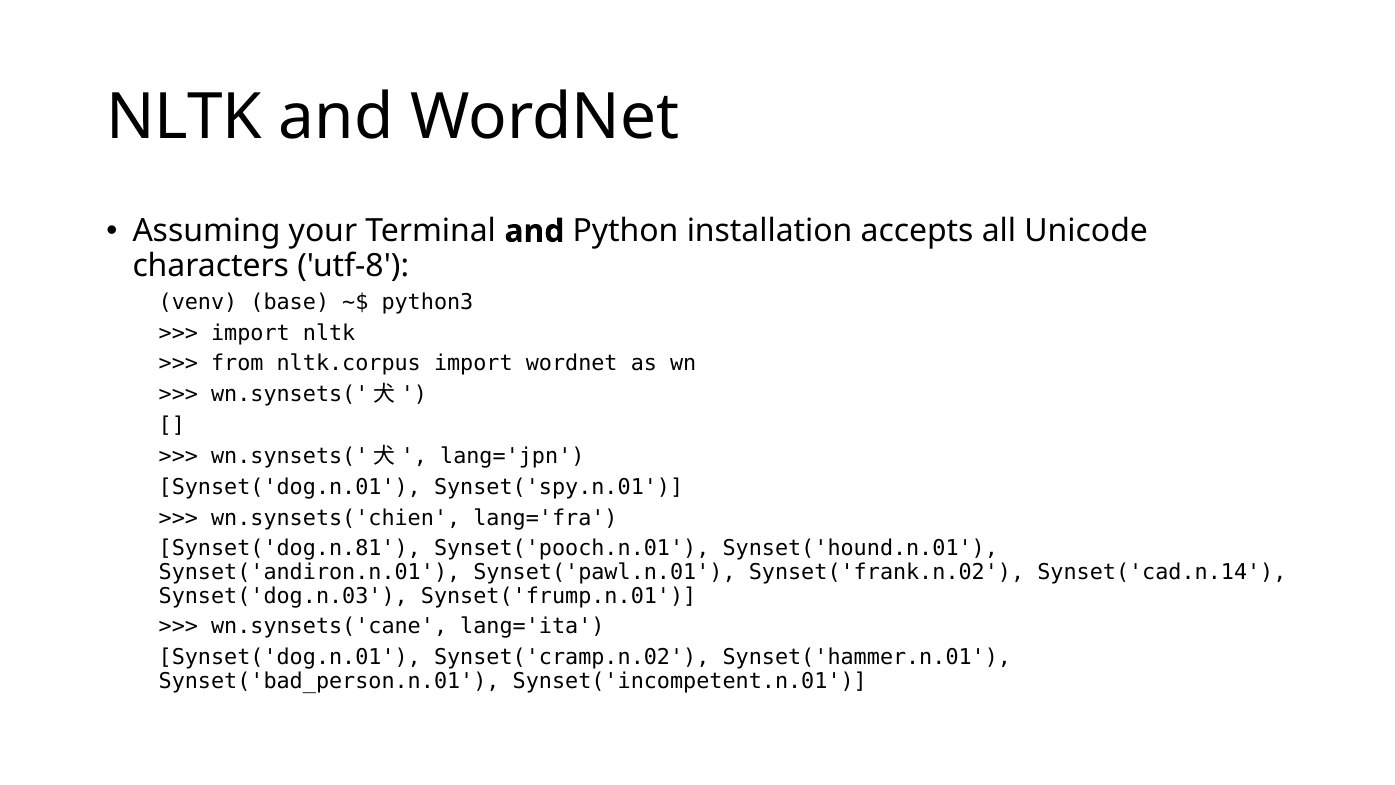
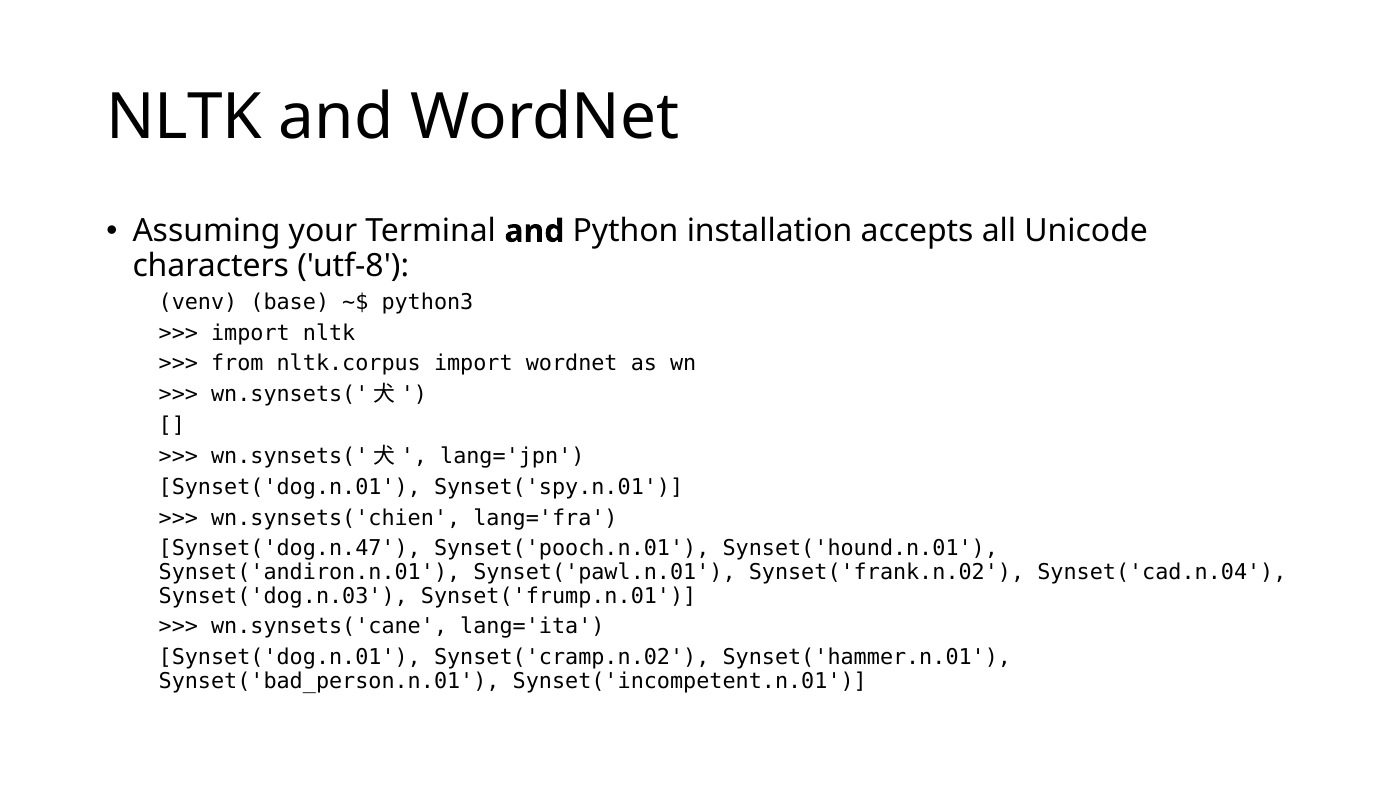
Synset('dog.n.81: Synset('dog.n.81 -> Synset('dog.n.47 (290, 549)
Synset('cad.n.14: Synset('cad.n.14 -> Synset('cad.n.04 (1162, 572)
